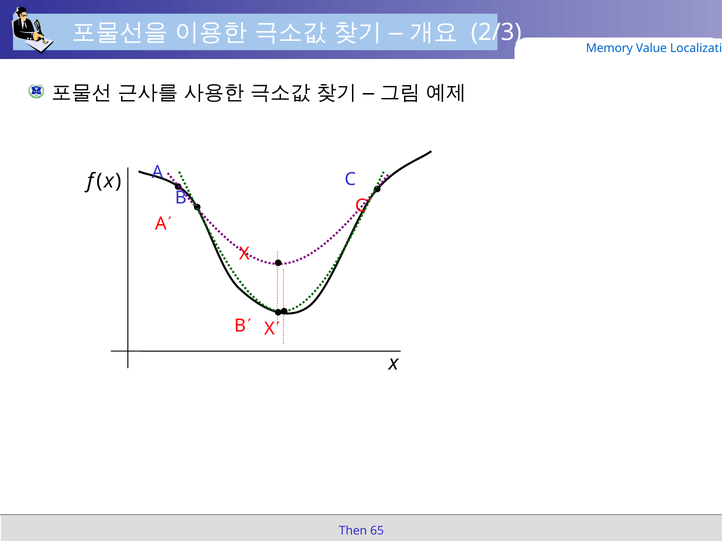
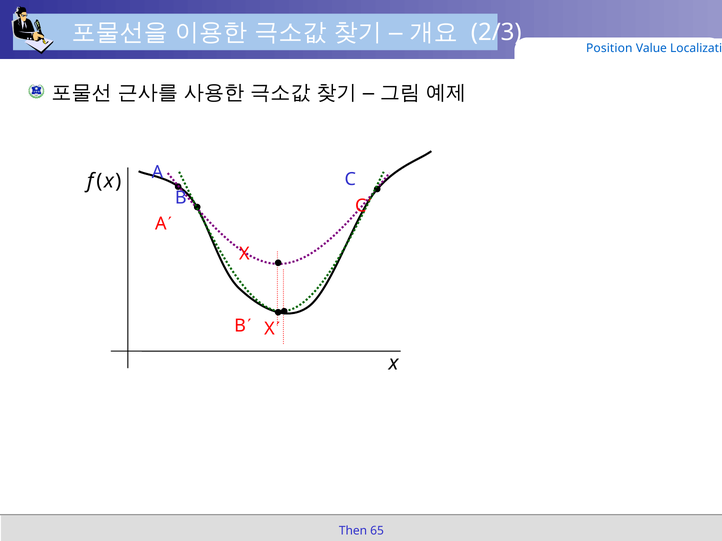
Memory: Memory -> Position (609, 49)
